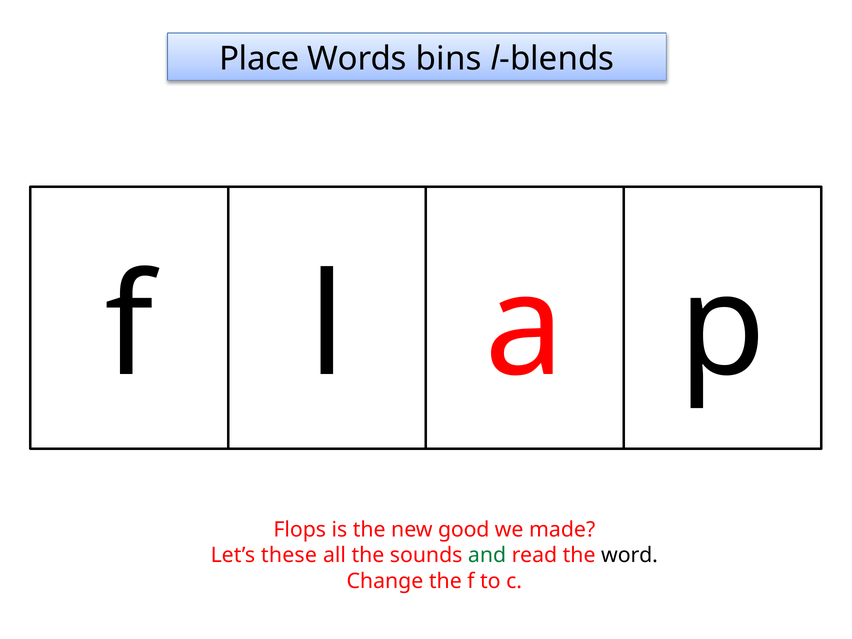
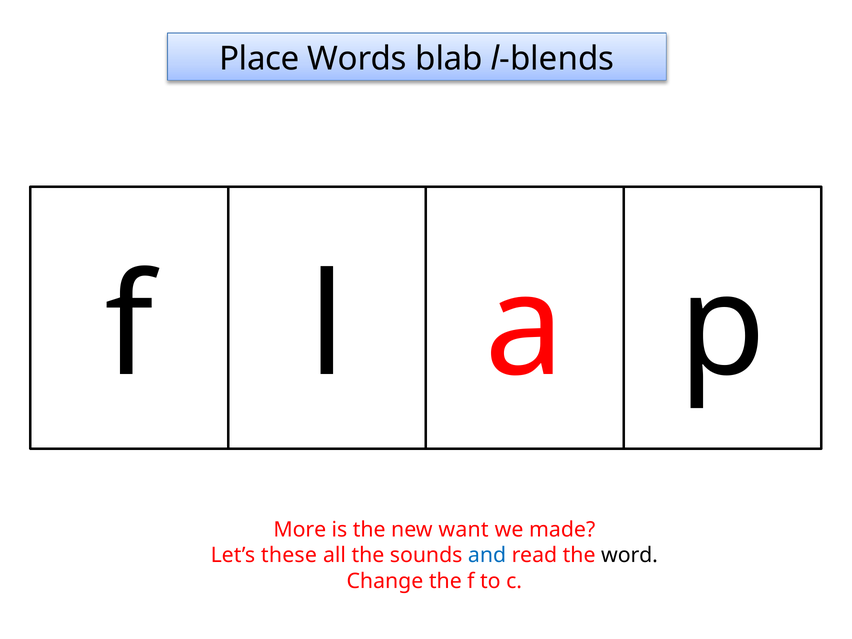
bins: bins -> blab (449, 59)
Flops: Flops -> More (300, 530)
good: good -> want (464, 530)
and colour: green -> blue (487, 555)
